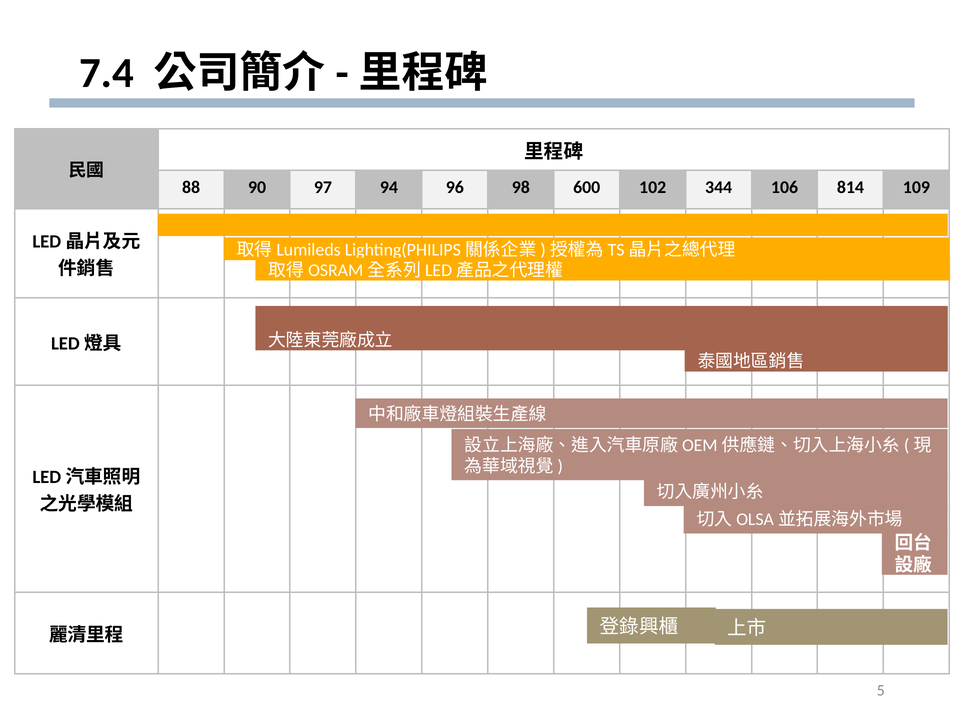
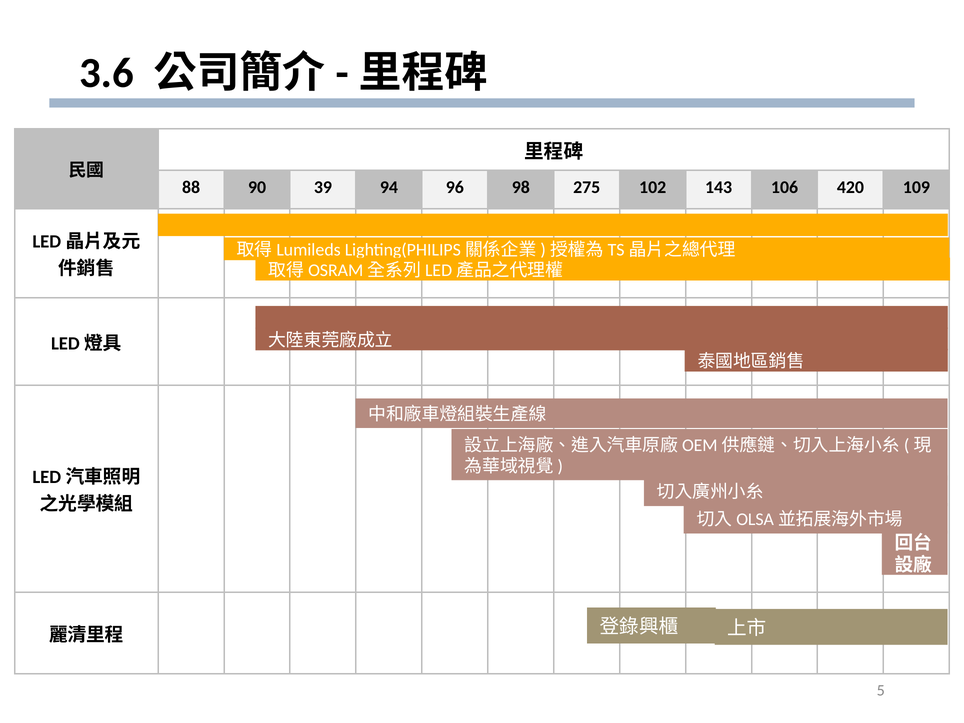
7.4: 7.4 -> 3.6 (107, 73)
97: 97 -> 39 (323, 188)
600: 600 -> 275 (587, 188)
344: 344 -> 143 (719, 188)
814: 814 -> 420 (850, 188)
